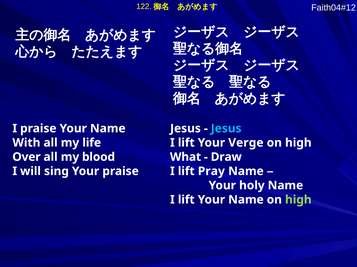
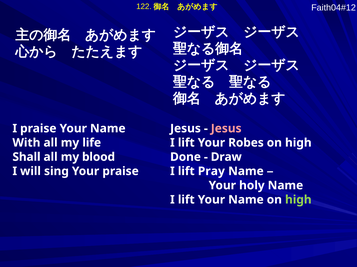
Jesus colour: light blue -> pink (226, 129)
Verge: Verge -> Robes (246, 143)
Over: Over -> Shall (26, 157)
What: What -> Done (186, 157)
